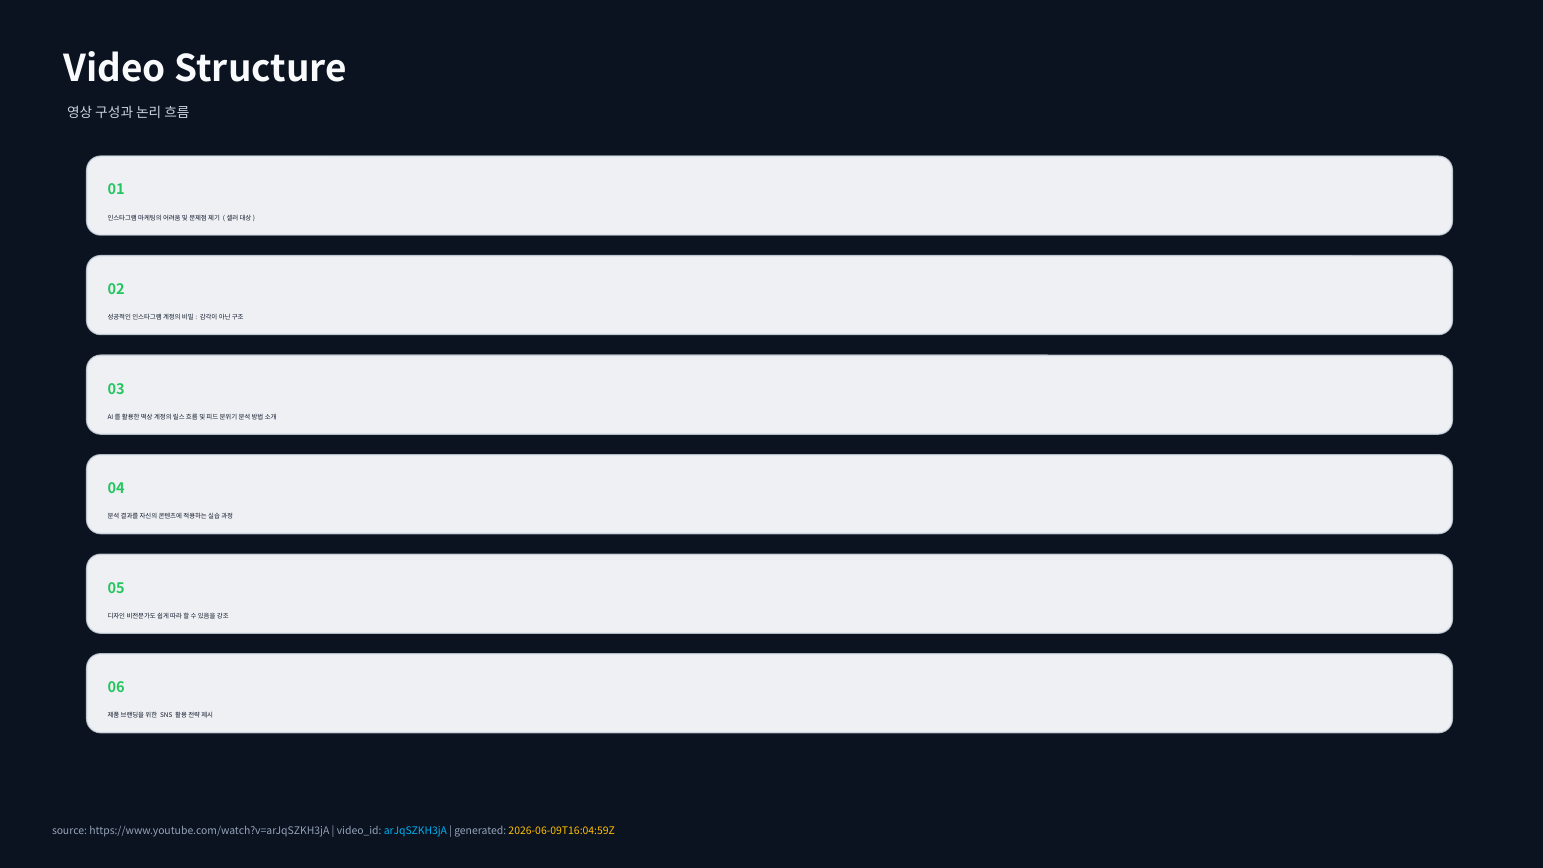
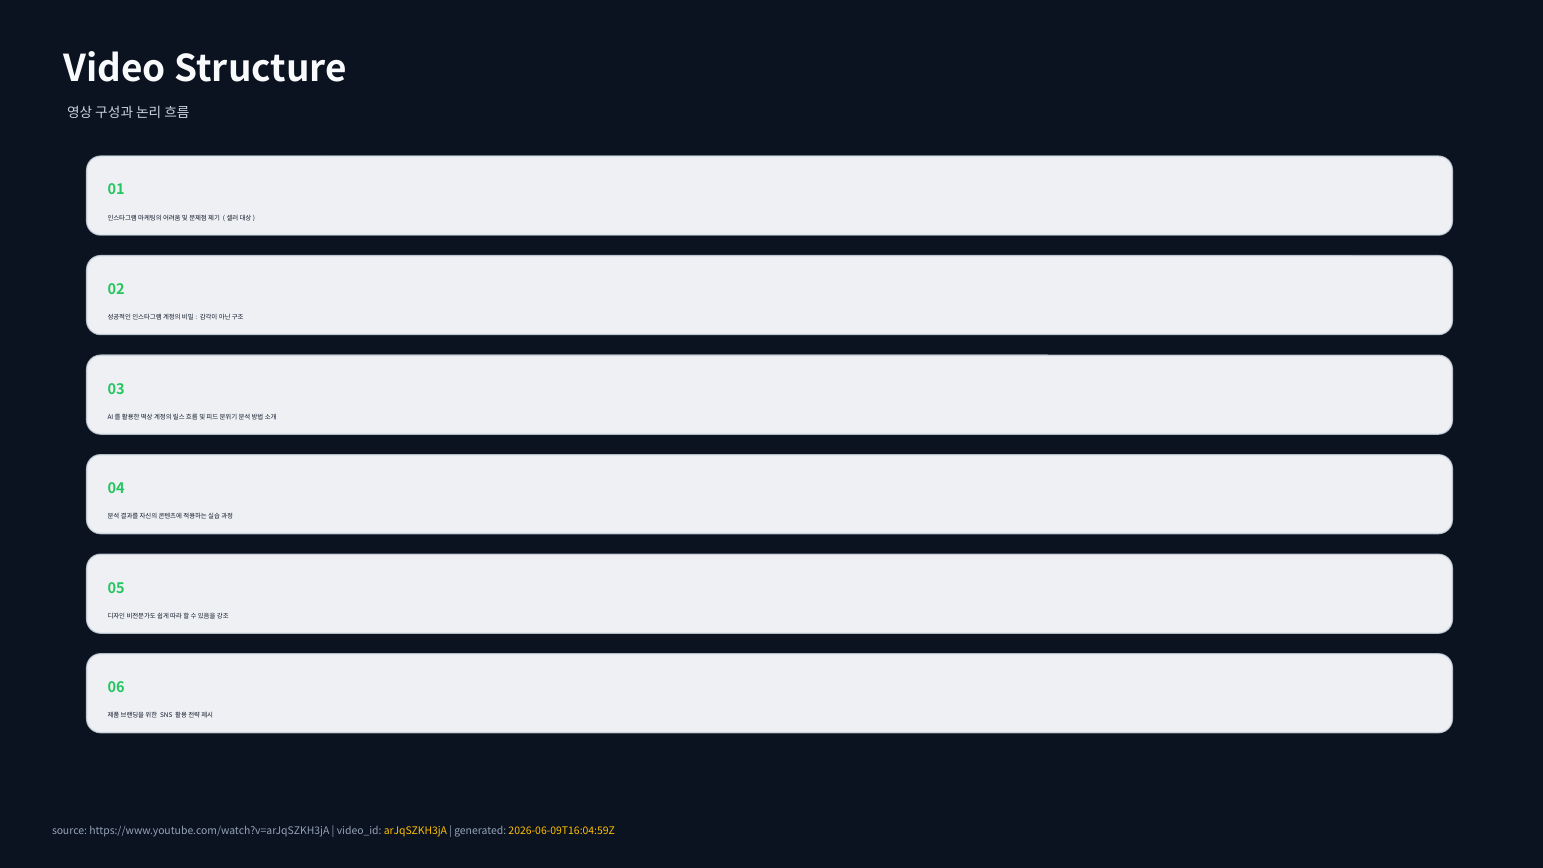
arJqSZKH3jA colour: light blue -> yellow (415, 831)
